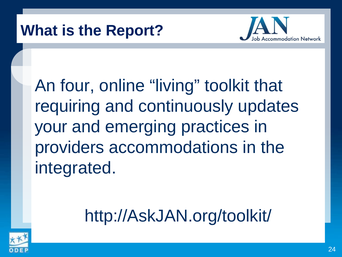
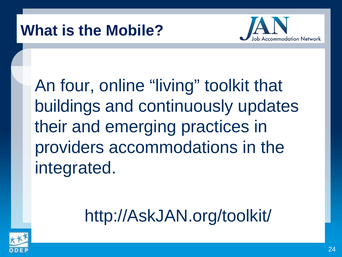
Report: Report -> Mobile (135, 30)
requiring: requiring -> buildings (68, 106)
your: your -> their (51, 127)
